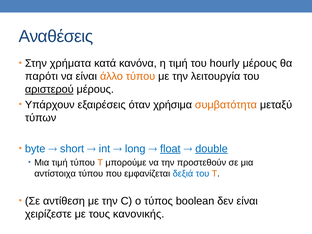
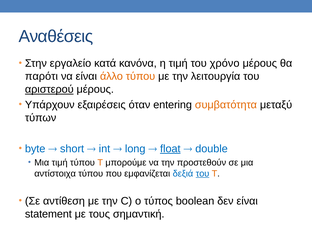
χρήματα: χρήματα -> εργαλείο (71, 63)
hourly: hourly -> χρόνο (225, 63)
χρήσιμα: χρήσιμα -> entering (173, 105)
double underline: present -> none (211, 149)
του underline: none -> present (202, 174)
χειρίζεστε: χειρίζεστε -> statement (48, 214)
κανονικής: κανονικής -> σημαντική (139, 214)
